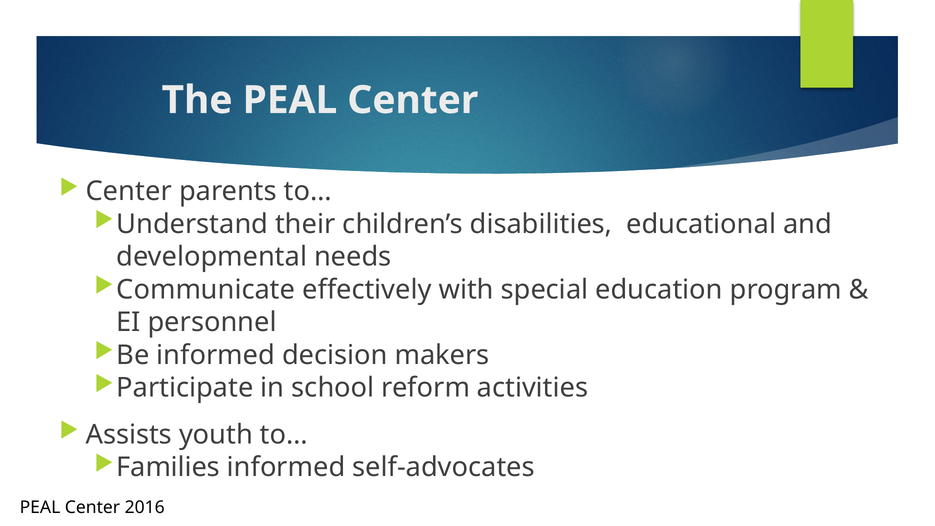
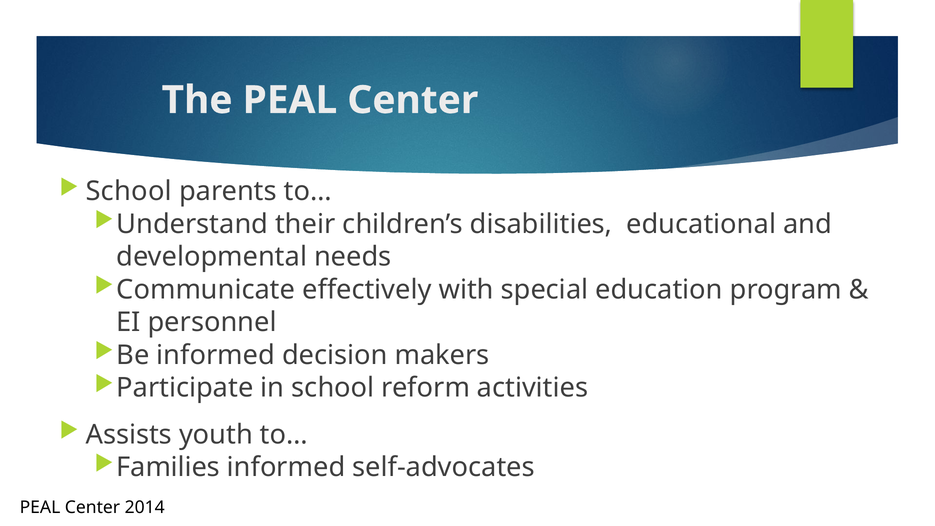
Center: Center -> School (129, 191)
2016: 2016 -> 2014 (145, 507)
